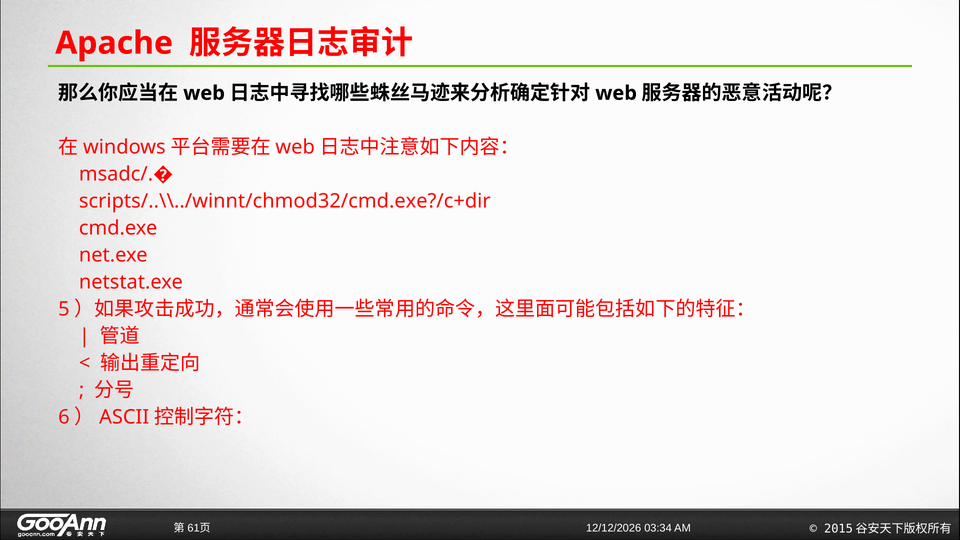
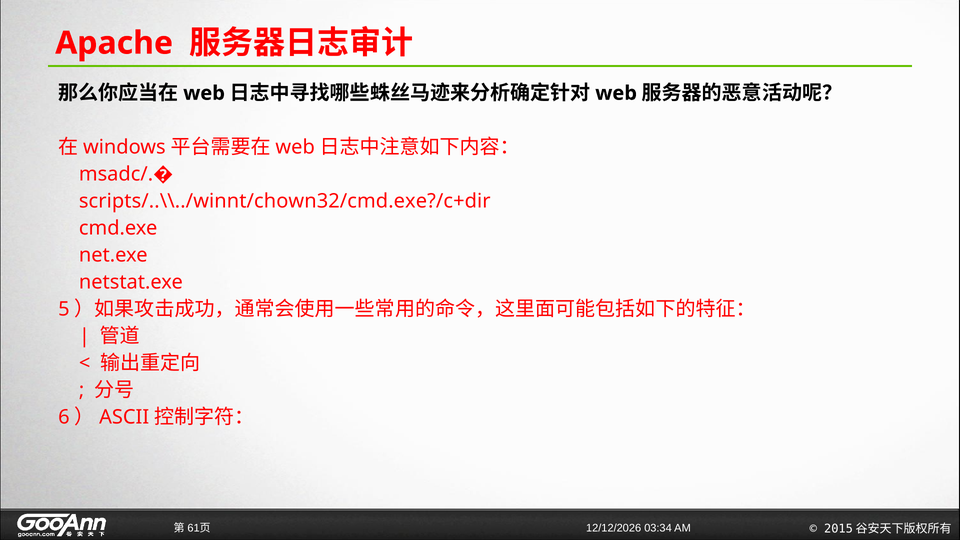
scripts/..\\../winnt/chmod32/cmd.exe?/c+dir: scripts/..\\../winnt/chmod32/cmd.exe?/c+dir -> scripts/..\\../winnt/chown32/cmd.exe?/c+dir (285, 201)
